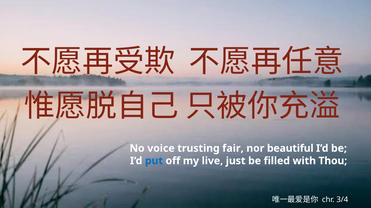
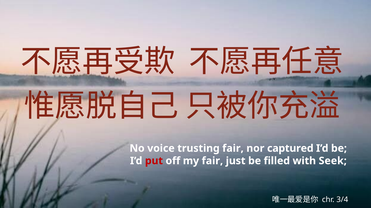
beautiful: beautiful -> captured (290, 149)
put colour: blue -> red (154, 161)
my live: live -> fair (212, 161)
Thou: Thou -> Seek (333, 161)
